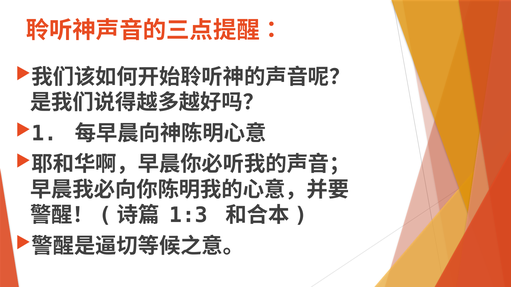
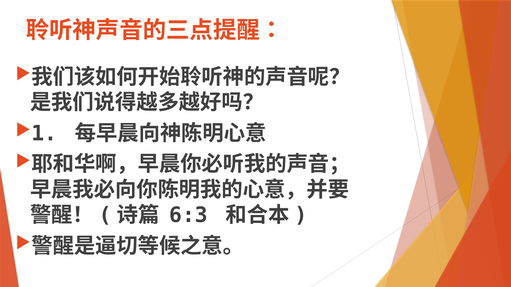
1:3: 1:3 -> 6:3 (188, 216)
